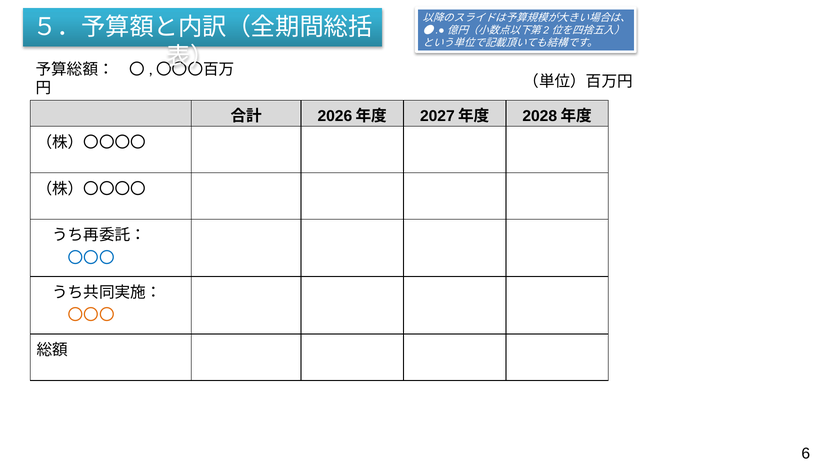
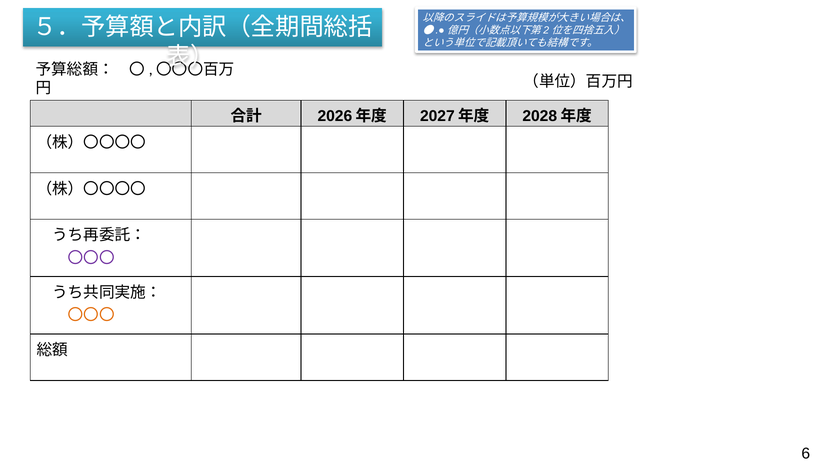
〇〇〇 colour: blue -> purple (91, 258)
